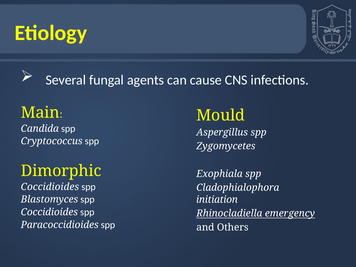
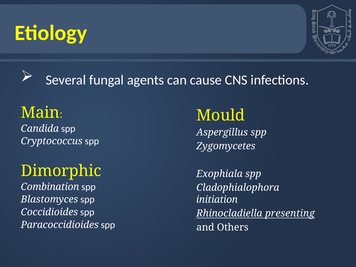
Coccidioides: Coccidioides -> Combination (50, 187)
emergency: emergency -> presenting (290, 213)
